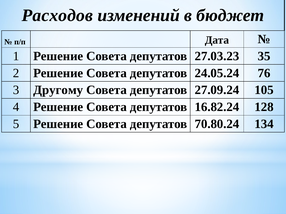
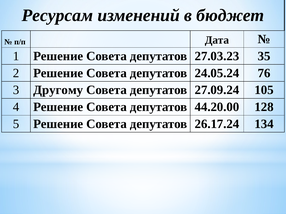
Расходов: Расходов -> Ресурсам (57, 15)
16.82.24: 16.82.24 -> 44.20.00 (217, 107)
70.80.24: 70.80.24 -> 26.17.24 (217, 124)
